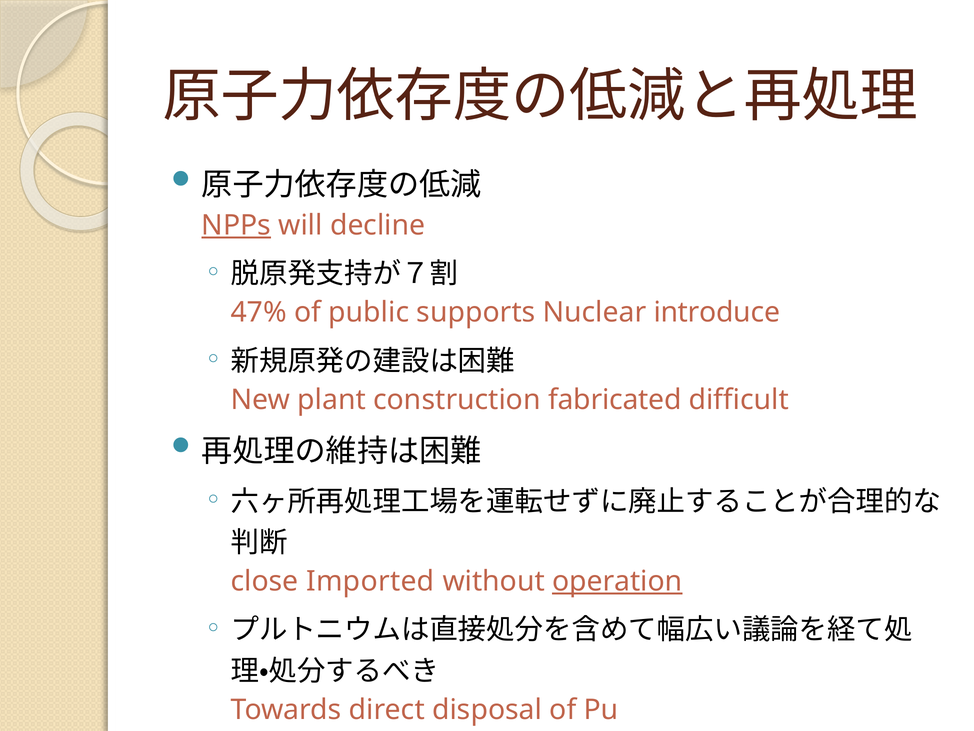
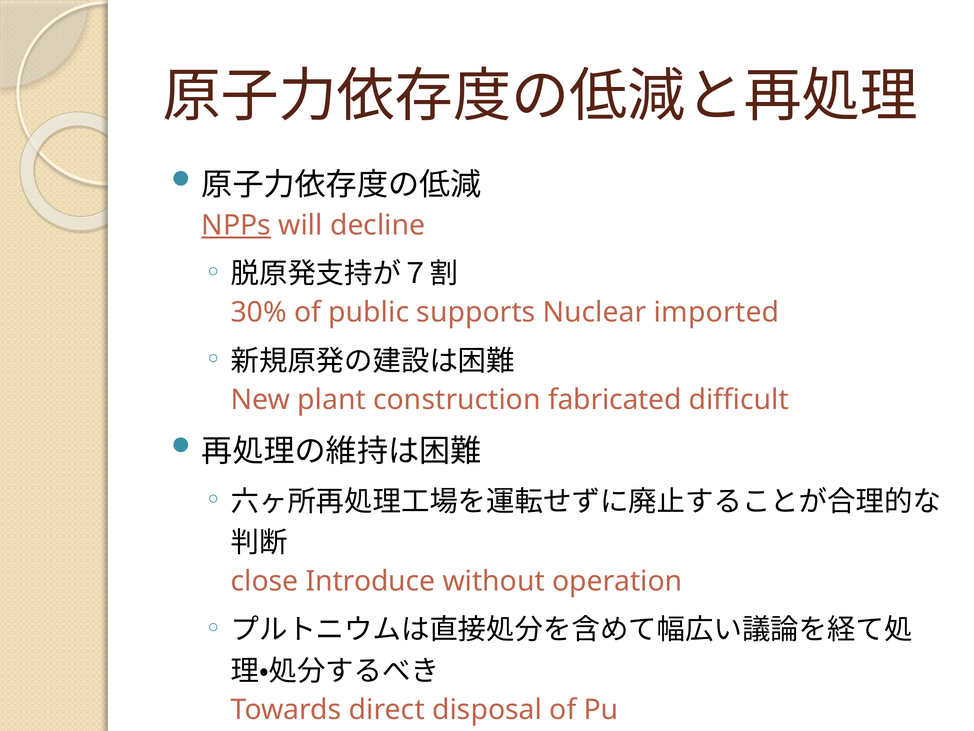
47%: 47% -> 30% (259, 312)
introduce: introduce -> imported (717, 312)
Imported: Imported -> Introduce (371, 581)
operation underline: present -> none (617, 581)
